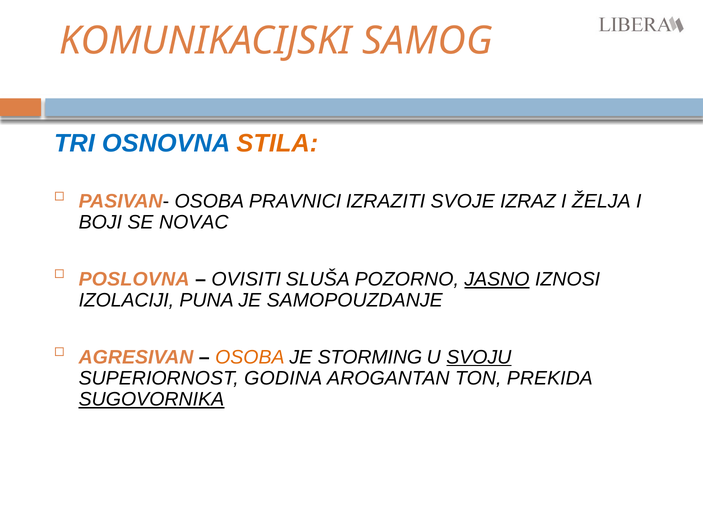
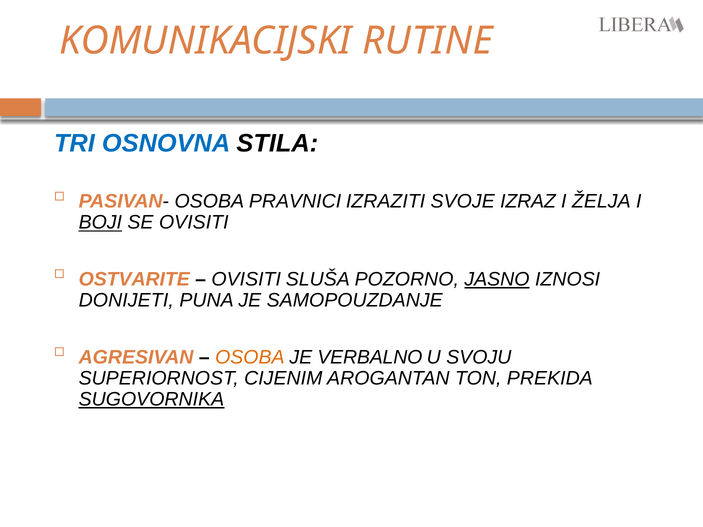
SAMOG: SAMOG -> RUTINE (427, 41)
STILA colour: orange -> black (277, 143)
BOJI underline: none -> present (100, 223)
SE NOVAC: NOVAC -> OVISITI (194, 223)
POSLOVNA: POSLOVNA -> OSTVARITE (134, 279)
IZOLACIJI: IZOLACIJI -> DONIJETI (126, 301)
STORMING: STORMING -> VERBALNO (370, 357)
SVOJU underline: present -> none (479, 357)
GODINA: GODINA -> CIJENIM (283, 378)
